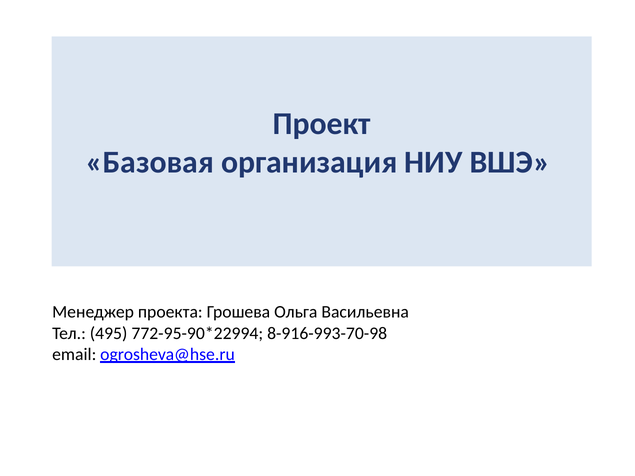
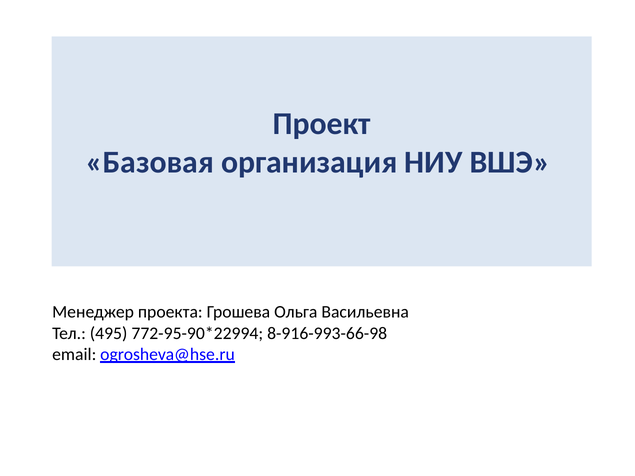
8-916-993-70-98: 8-916-993-70-98 -> 8-916-993-66-98 (327, 333)
